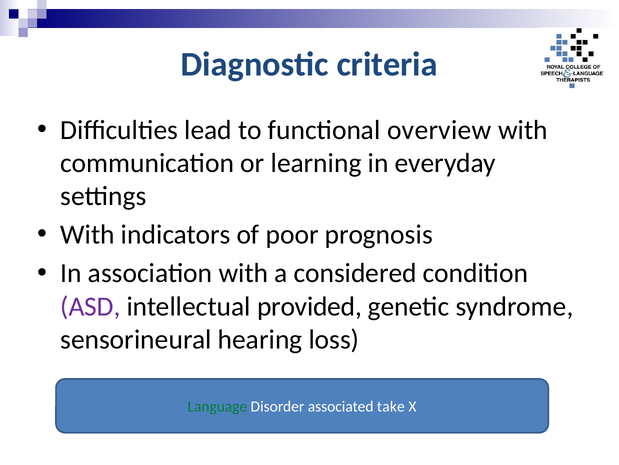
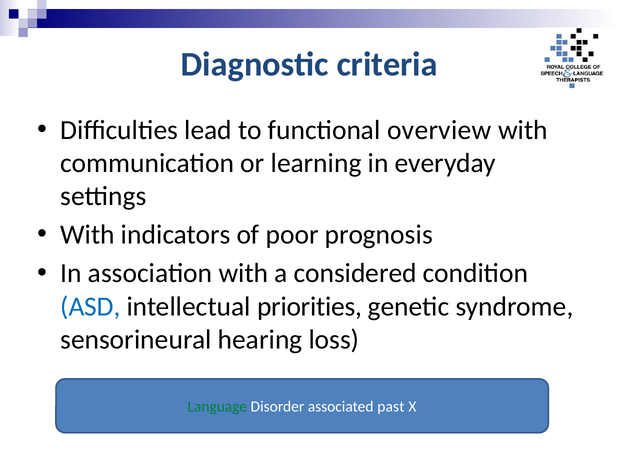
ASD colour: purple -> blue (90, 306)
provided: provided -> priorities (309, 306)
take: take -> past (391, 406)
